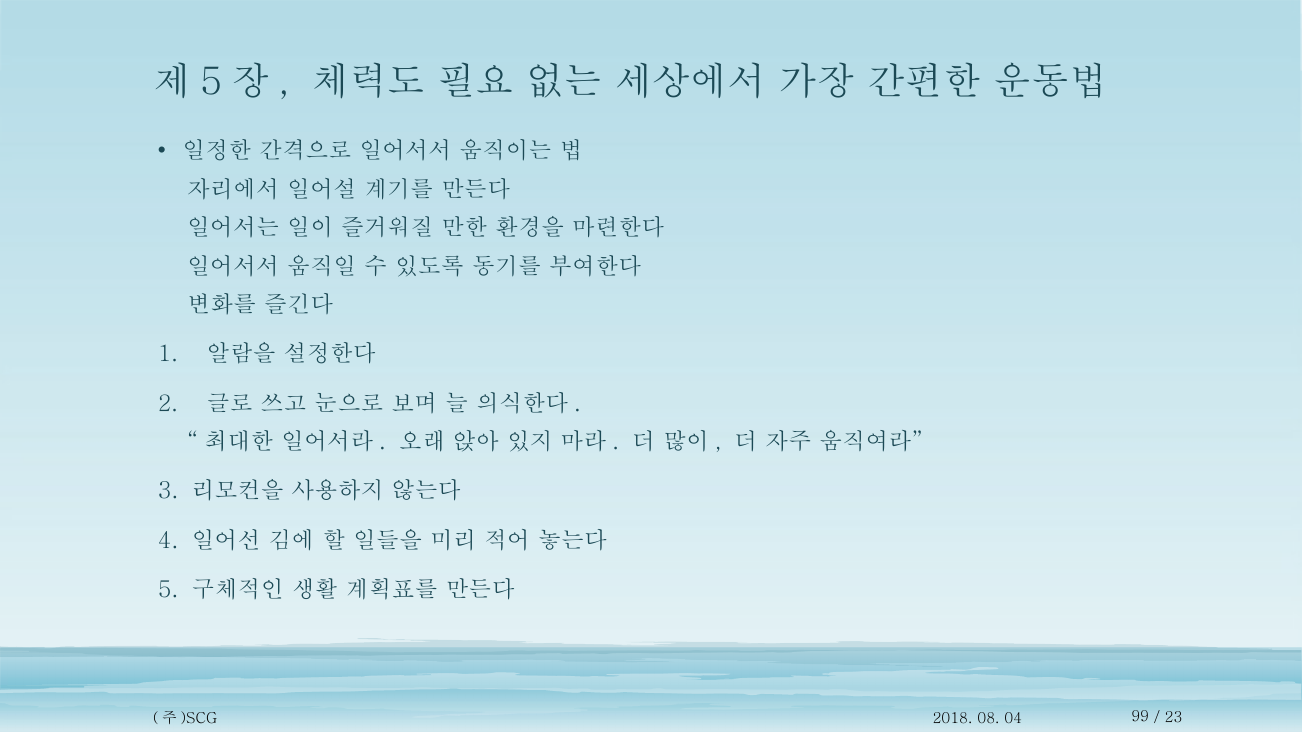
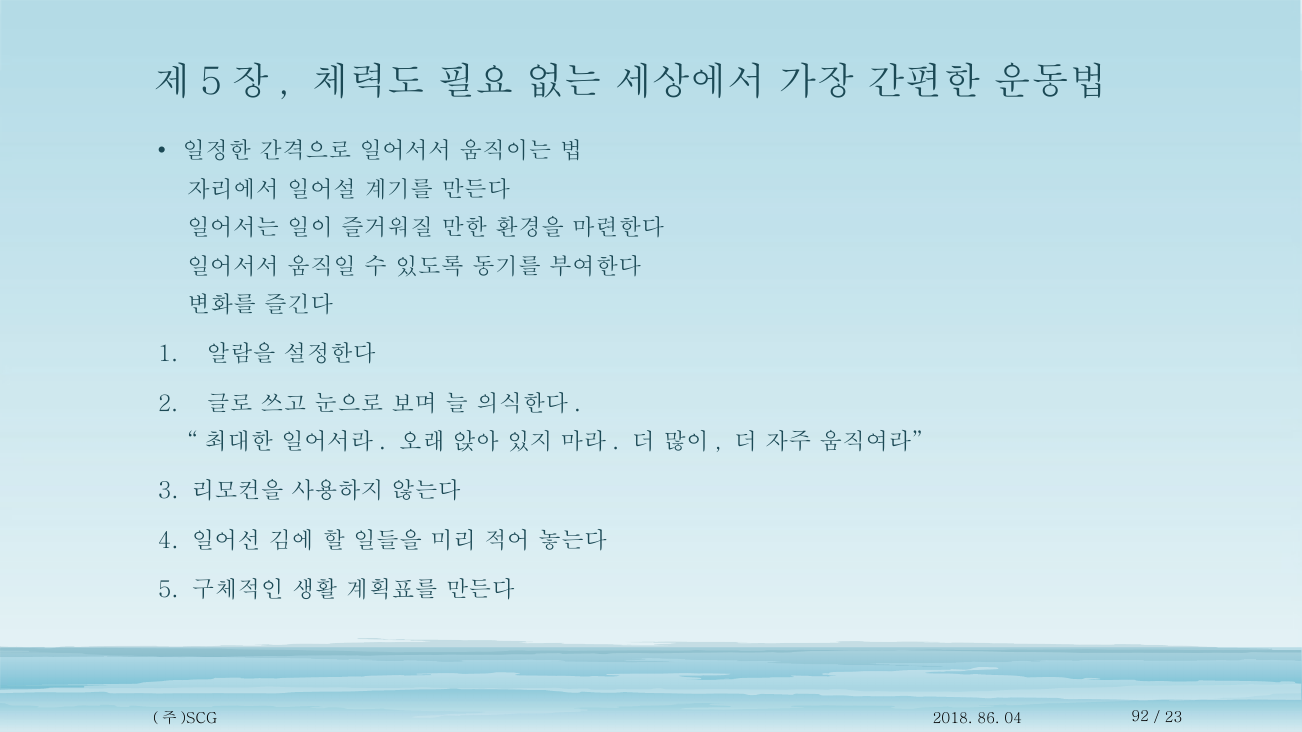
08: 08 -> 86 (988, 719)
99: 99 -> 92 (1140, 717)
